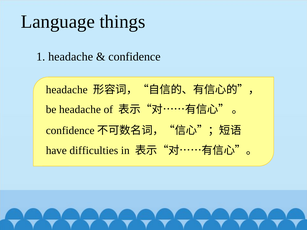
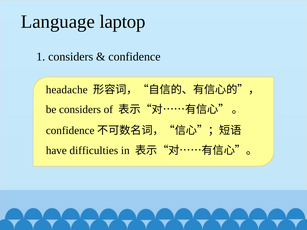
things: things -> laptop (123, 22)
1 headache: headache -> considers (71, 57)
be headache: headache -> considers (80, 110)
